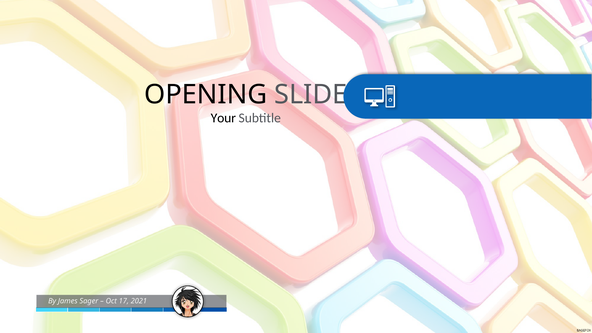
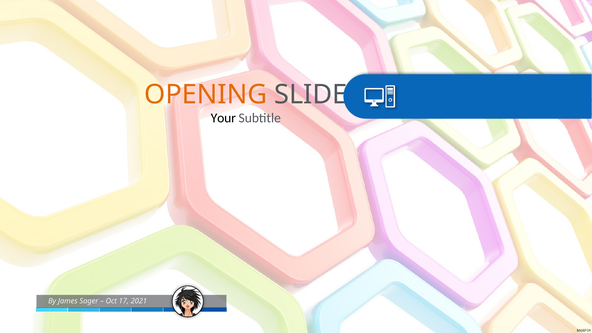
OPENING colour: black -> orange (206, 94)
